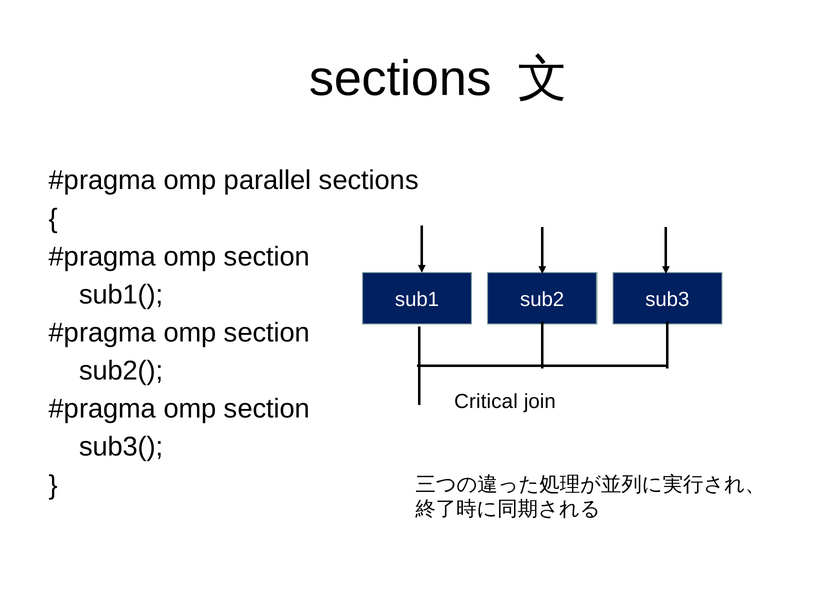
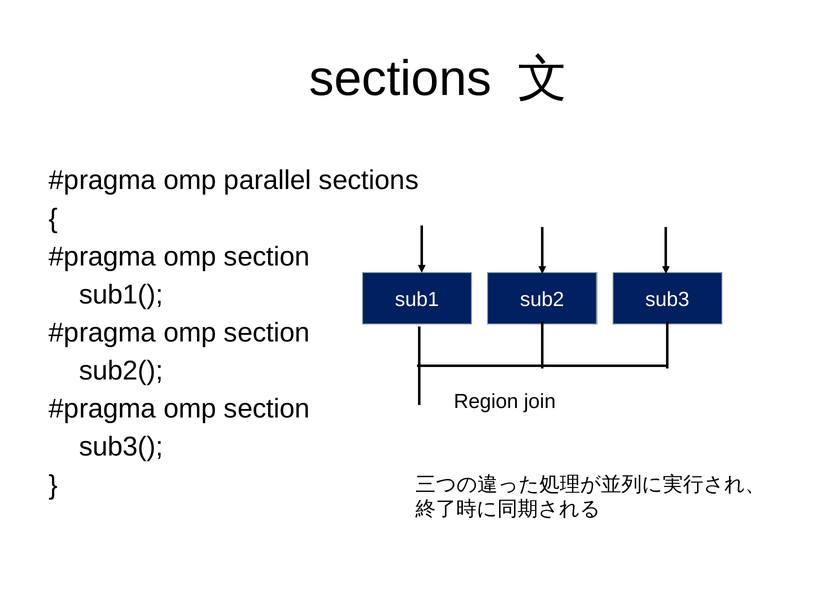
Critical: Critical -> Region (486, 401)
